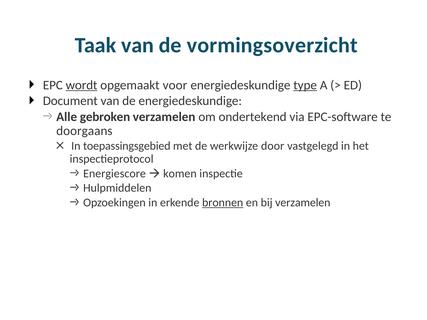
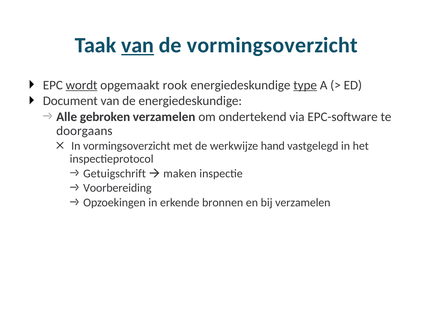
van underline: none -> present (138, 45)
voor: voor -> rook (175, 85)
In toepassingsgebied: toepassingsgebied -> vormingsoverzicht (127, 146)
door: door -> hand (273, 146)
Energiescore: Energiescore -> Getuigschrift (115, 174)
komen: komen -> maken (180, 174)
Hulpmiddelen: Hulpmiddelen -> Voorbereiding (117, 188)
bronnen underline: present -> none (223, 203)
